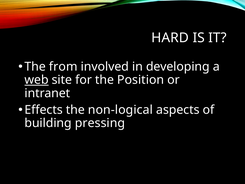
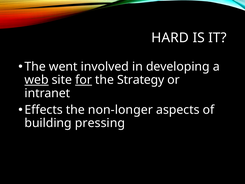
from: from -> went (63, 67)
for underline: none -> present (84, 80)
Position: Position -> Strategy (141, 80)
non-logical: non-logical -> non-longer (120, 110)
